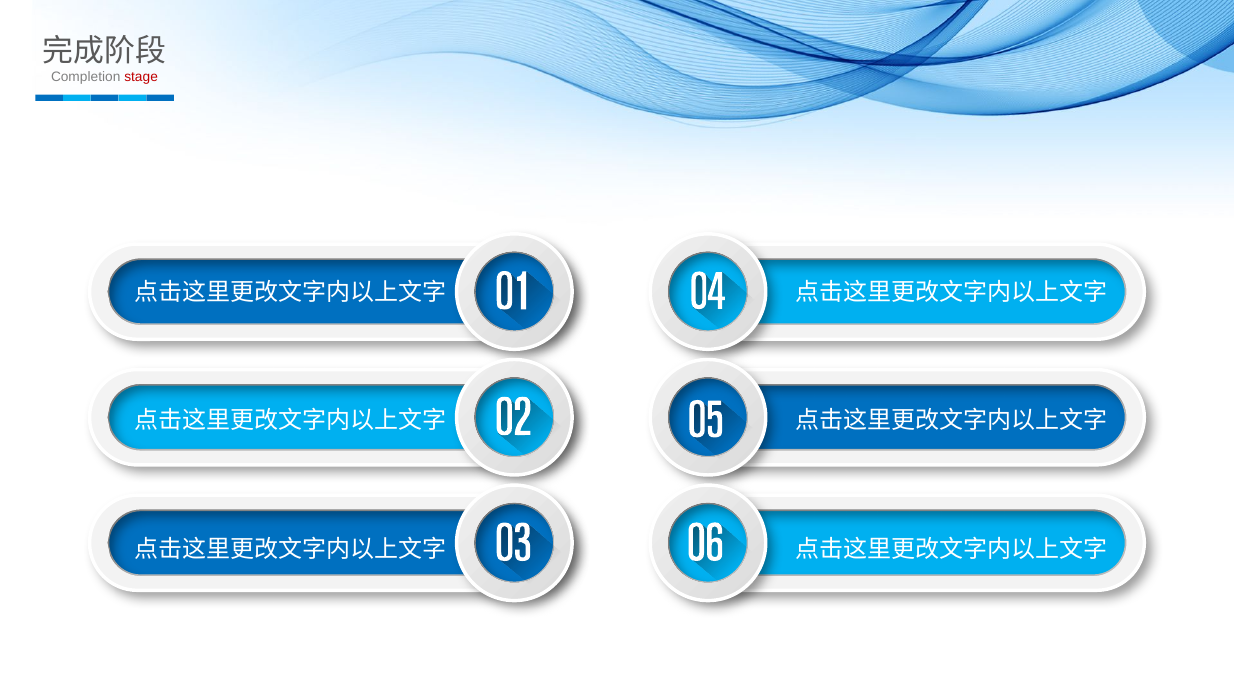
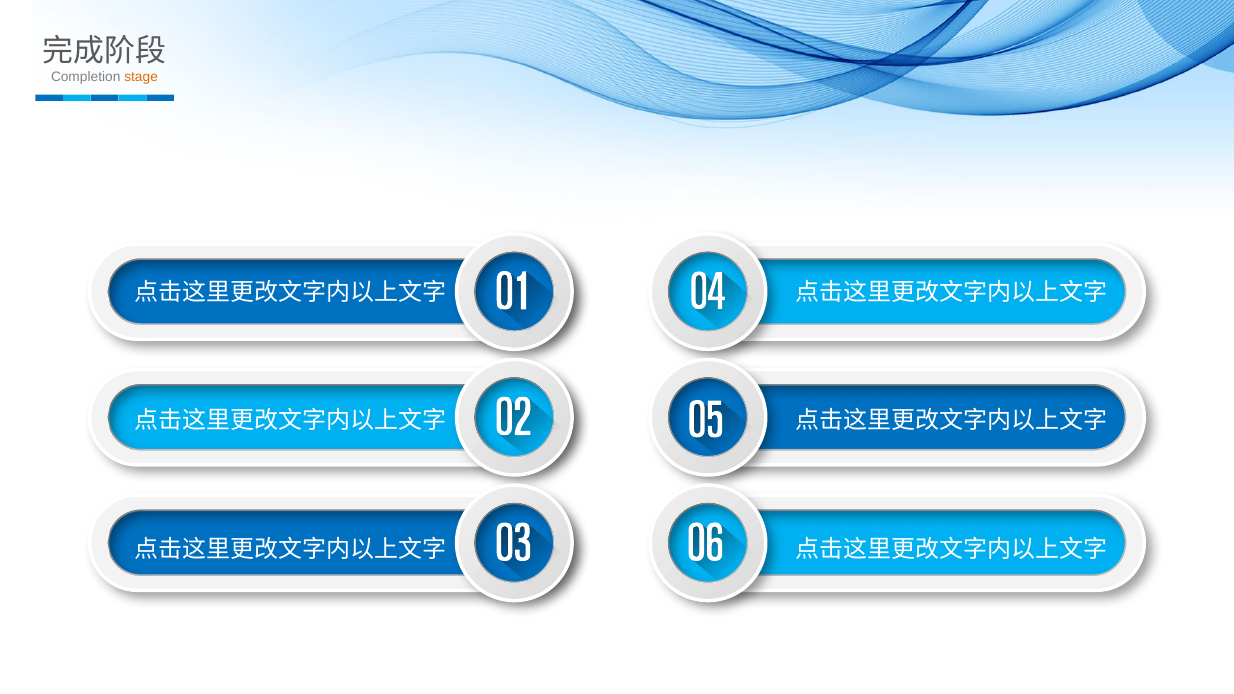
stage colour: red -> orange (141, 77)
